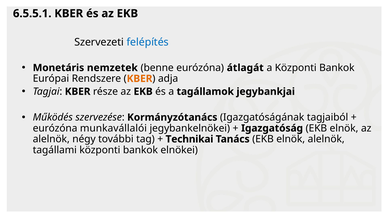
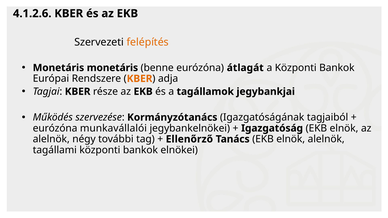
6.5.5.1: 6.5.5.1 -> 4.1.2.6 (32, 13)
felépítés colour: blue -> orange (148, 42)
Monetáris nemzetek: nemzetek -> monetáris (112, 68)
Technikai: Technikai -> Ellenőrző (189, 139)
